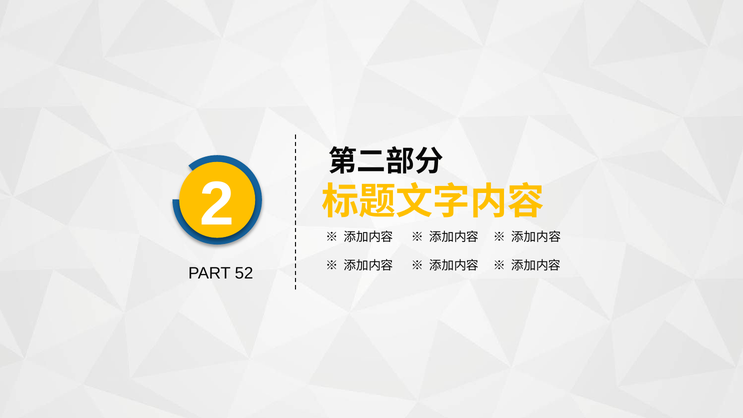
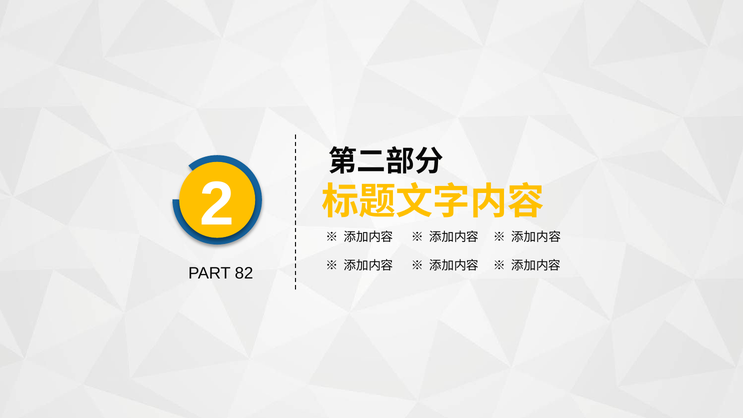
52: 52 -> 82 (244, 273)
